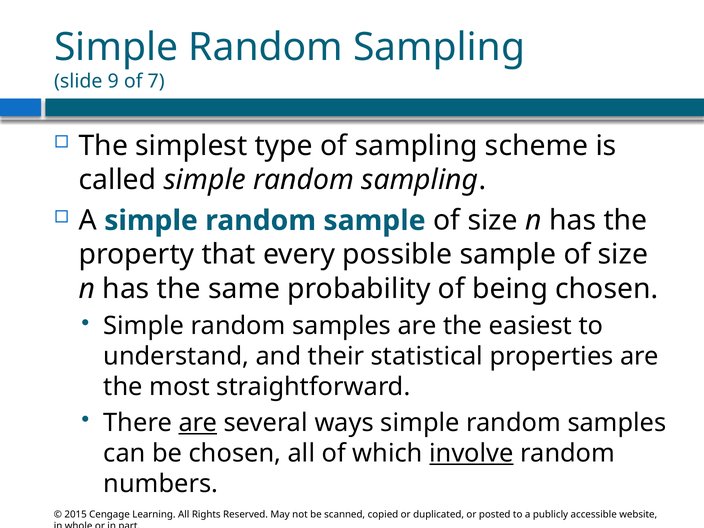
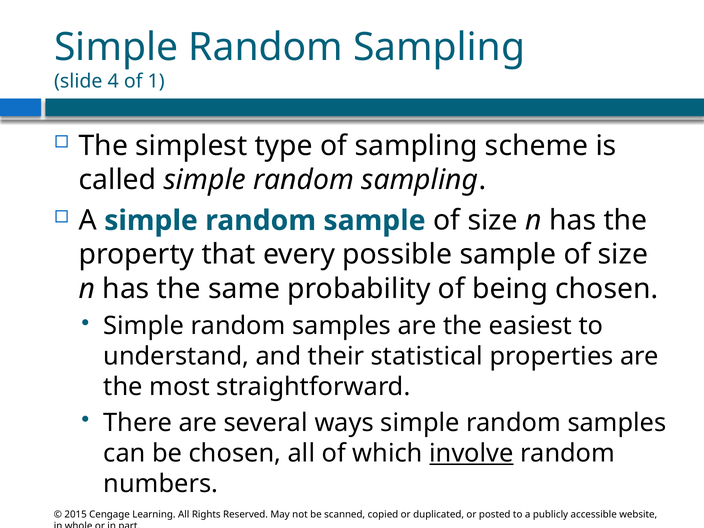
9: 9 -> 4 (113, 81)
7: 7 -> 1 (156, 81)
are underline: present -> none (198, 423)
